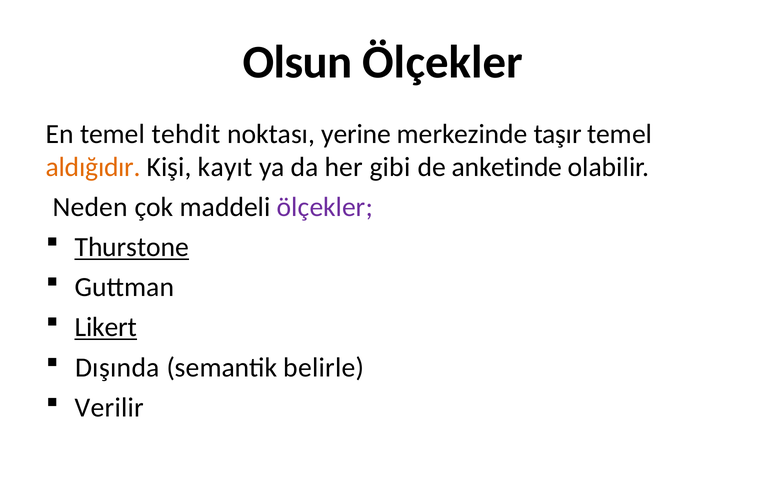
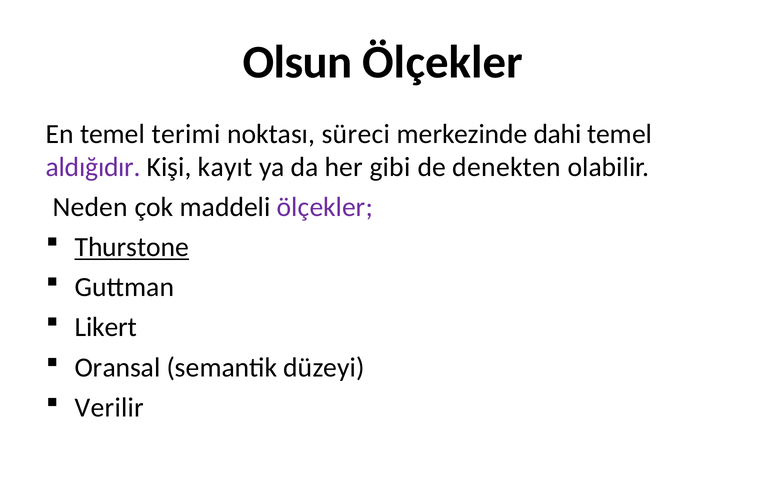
tehdit: tehdit -> terimi (186, 134)
yerine: yerine -> süreci (356, 134)
taşır: taşır -> dahi (558, 134)
aldığıdır colour: orange -> purple (93, 167)
anketinde: anketinde -> denekten (507, 167)
Likert underline: present -> none (106, 327)
Dışında: Dışında -> Oransal (118, 367)
belirle: belirle -> düzeyi (324, 367)
